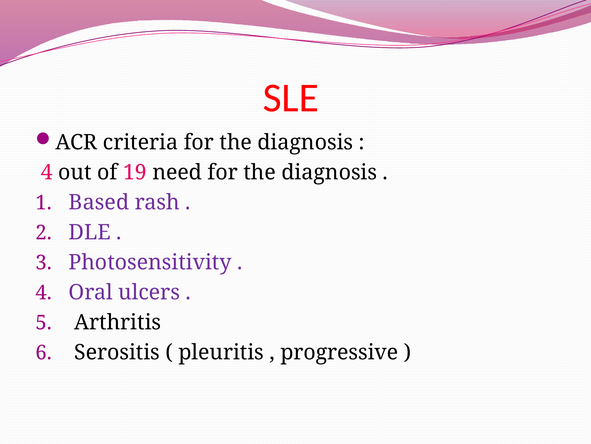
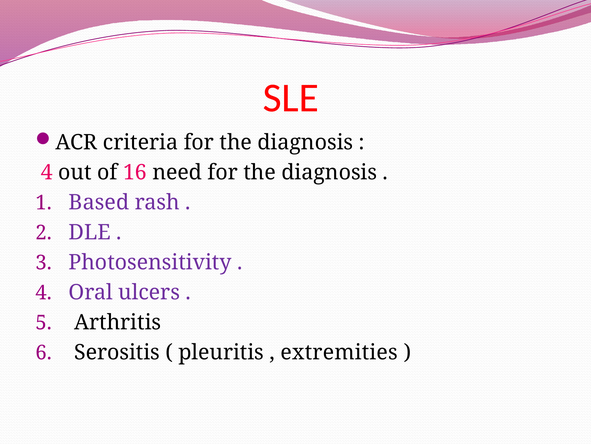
19: 19 -> 16 (135, 172)
progressive: progressive -> extremities (339, 352)
